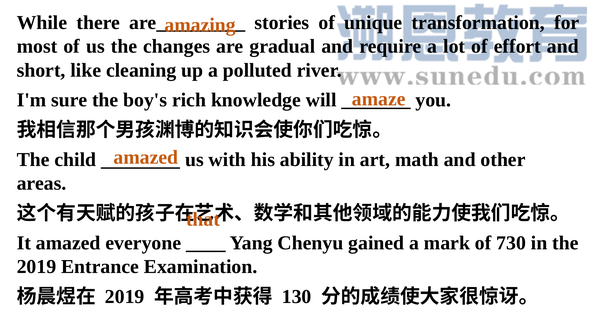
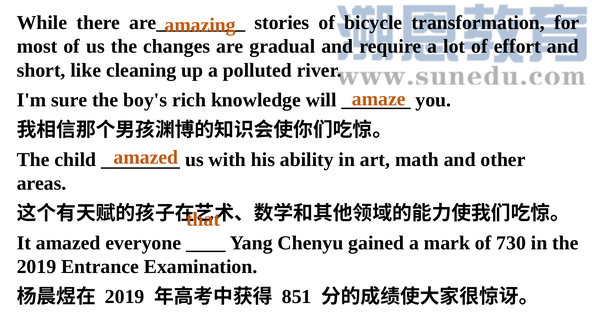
unique: unique -> bicycle (373, 23)
130: 130 -> 851 (297, 297)
